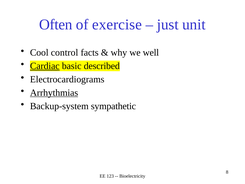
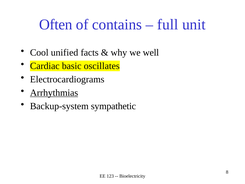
exercise: exercise -> contains (117, 25)
just: just -> full (168, 25)
control: control -> unified (65, 53)
Cardiac underline: present -> none (45, 66)
described: described -> oscillates (102, 66)
